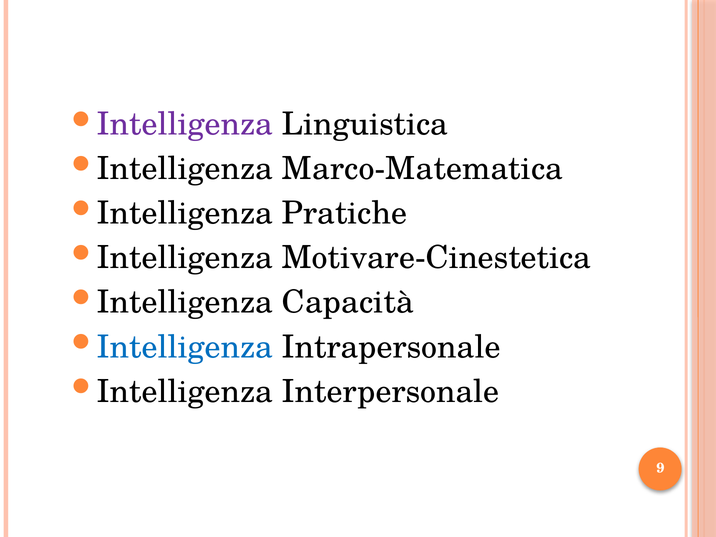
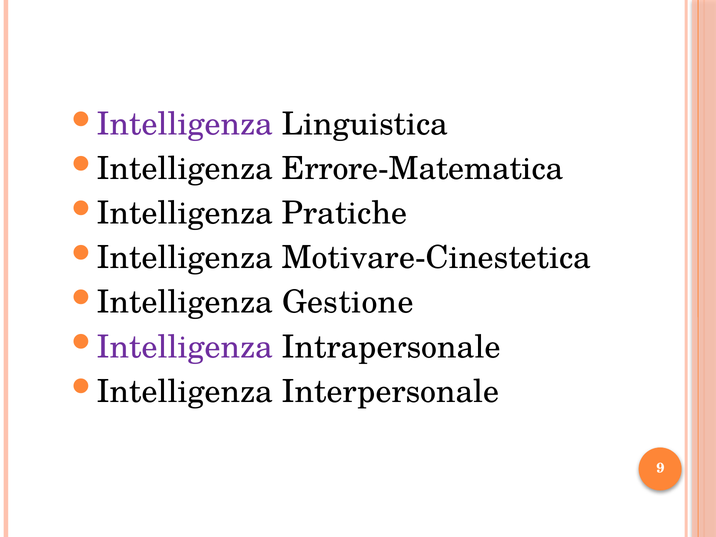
Marco-Matematica: Marco-Matematica -> Errore-Matematica (423, 169)
Capacità: Capacità -> Gestione (348, 302)
Intelligenza colour: blue -> purple (185, 347)
